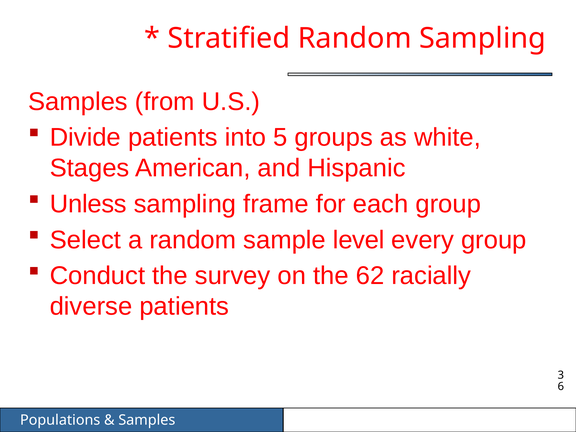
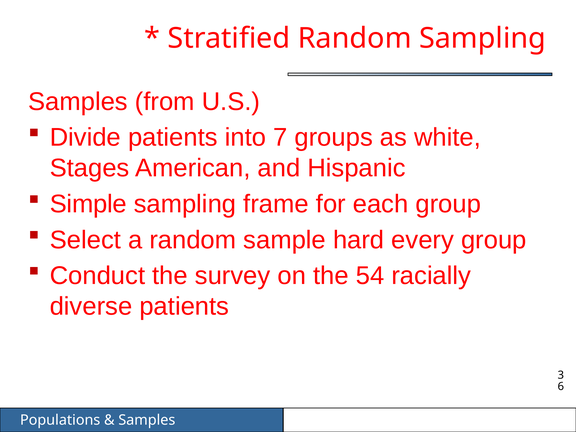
5: 5 -> 7 (280, 137)
Unless: Unless -> Simple (88, 204)
level: level -> hard (359, 240)
62: 62 -> 54 (370, 276)
